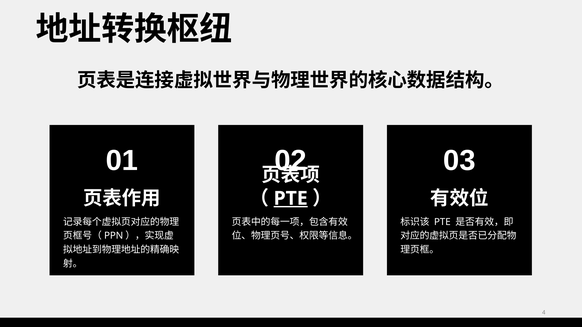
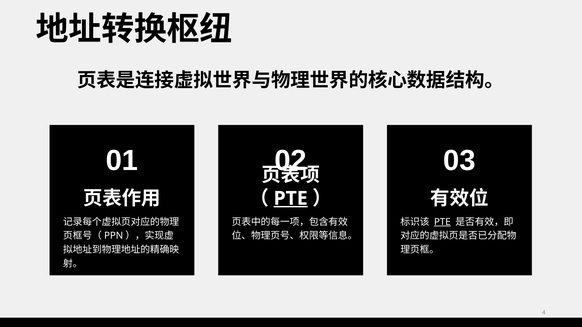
PTE underline: none -> present (442, 222)
